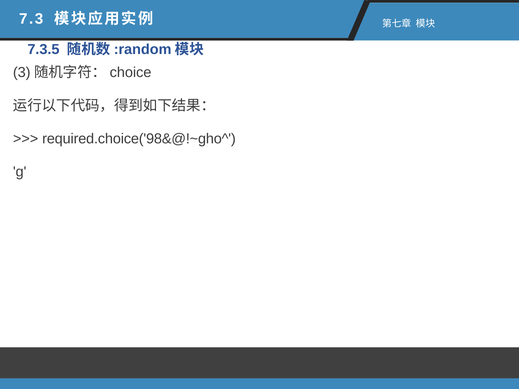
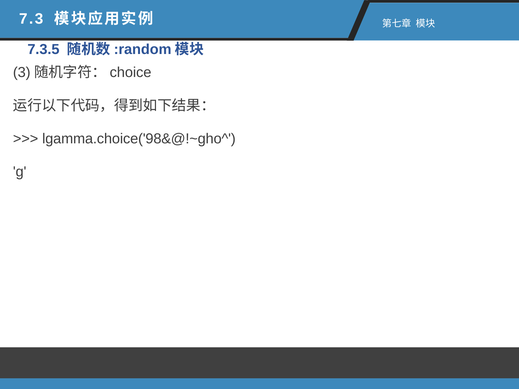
required.choice('98&@!~gho^: required.choice('98&@!~gho^ -> lgamma.choice('98&@!~gho^ (139, 139)
